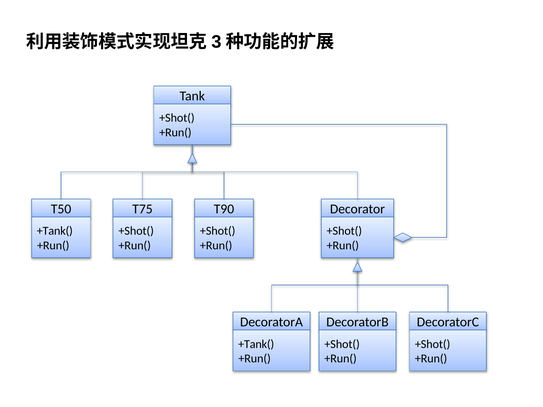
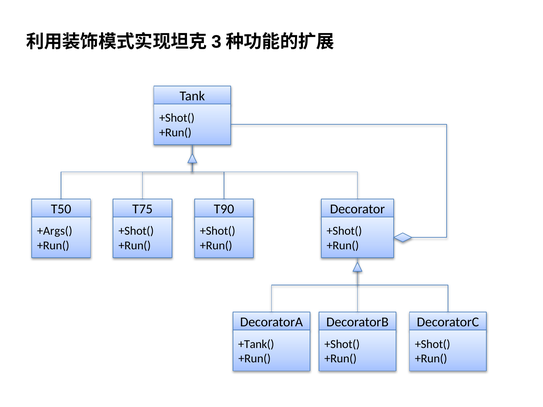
+Tank(: +Tank( -> +Args( (55, 231)
